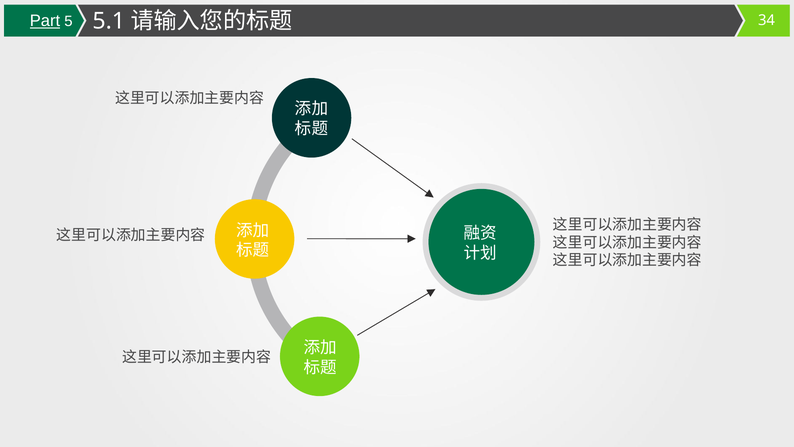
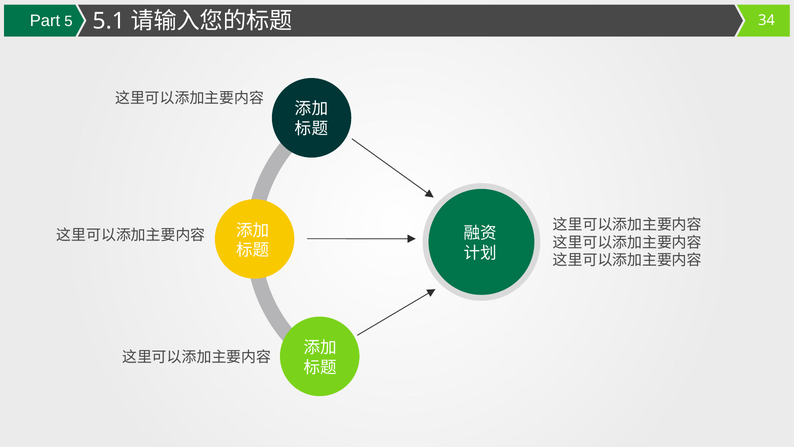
Part underline: present -> none (45, 21)
